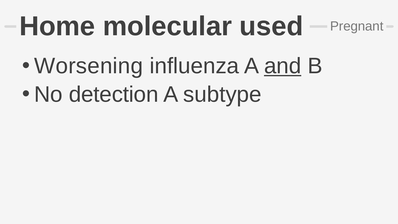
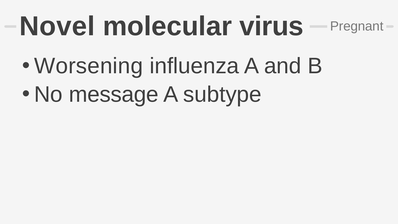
Home: Home -> Novel (57, 26)
used: used -> virus (272, 26)
and underline: present -> none (283, 66)
detection: detection -> message (114, 94)
